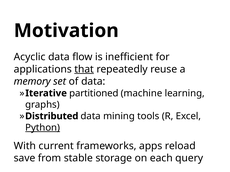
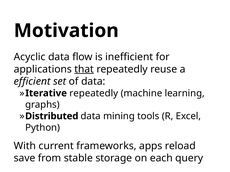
memory: memory -> efficient (32, 82)
Iterative partitioned: partitioned -> repeatedly (94, 93)
Python underline: present -> none (43, 128)
